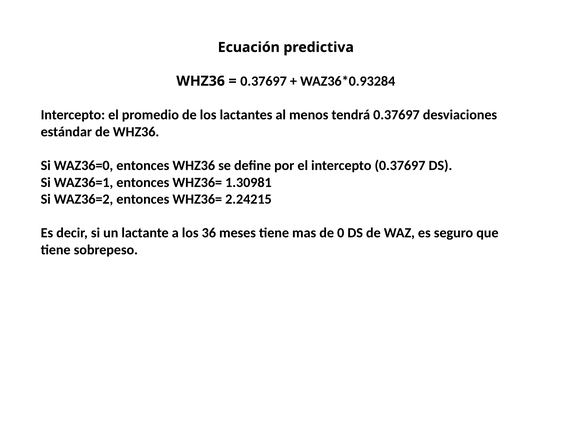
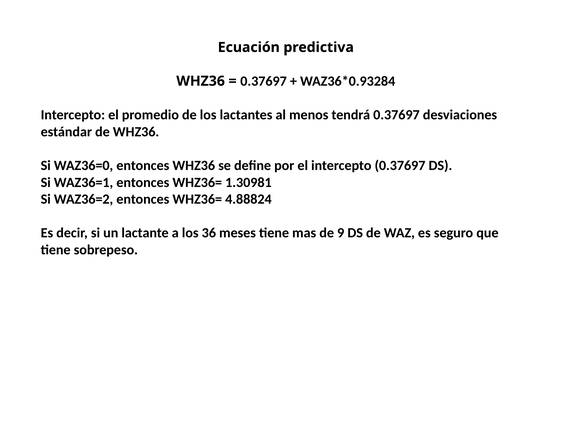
2.24215: 2.24215 -> 4.88824 (248, 199)
0: 0 -> 9 (341, 233)
